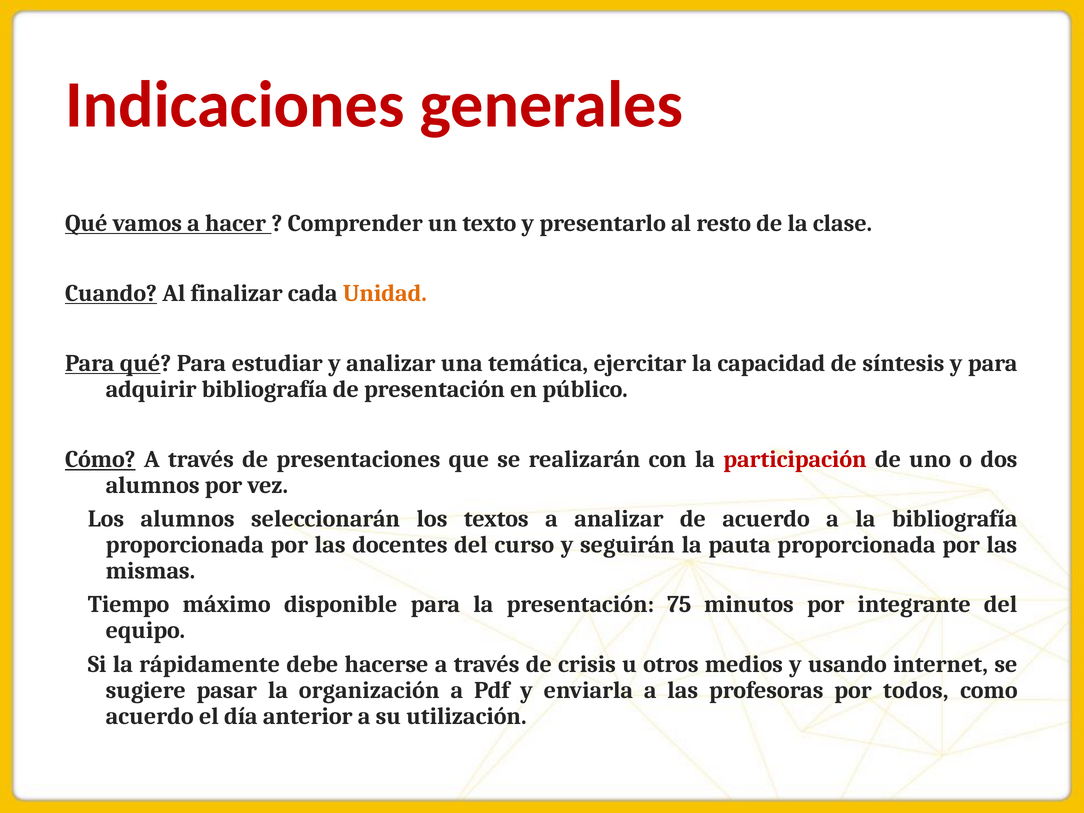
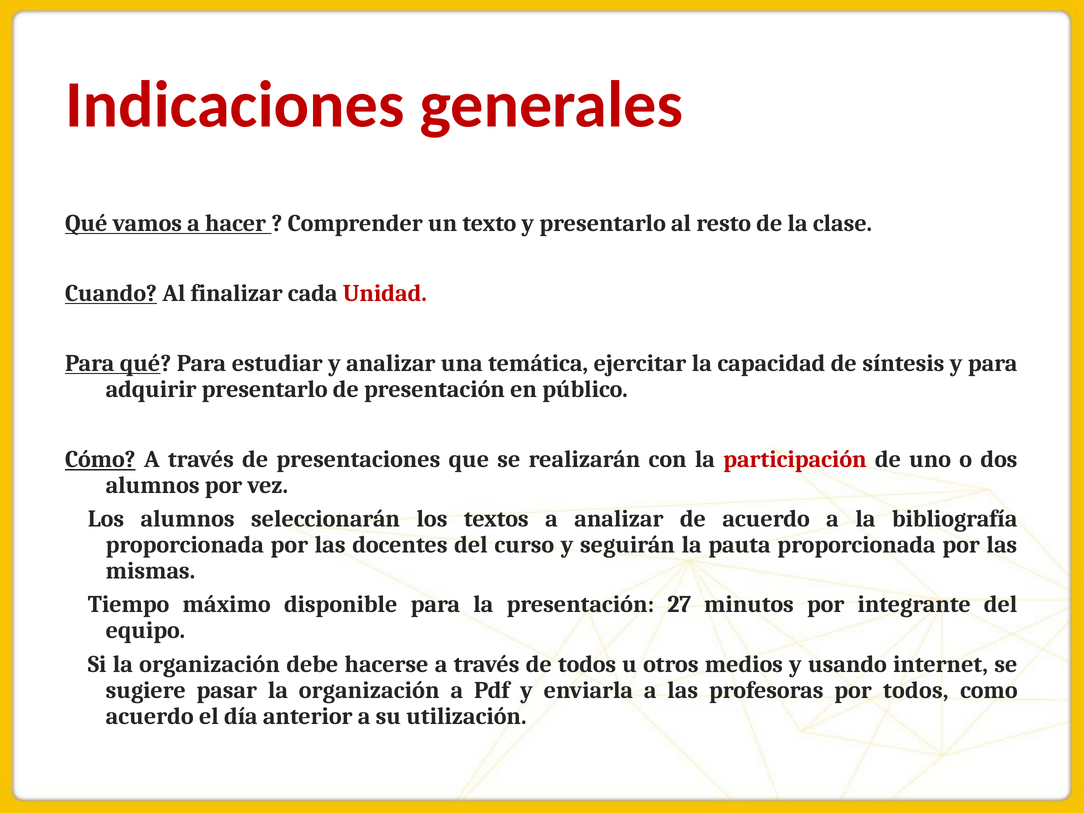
Unidad colour: orange -> red (385, 293)
adquirir bibliografía: bibliografía -> presentarlo (265, 389)
75: 75 -> 27 (679, 605)
Si la rápidamente: rápidamente -> organización (210, 664)
de crisis: crisis -> todos (587, 664)
